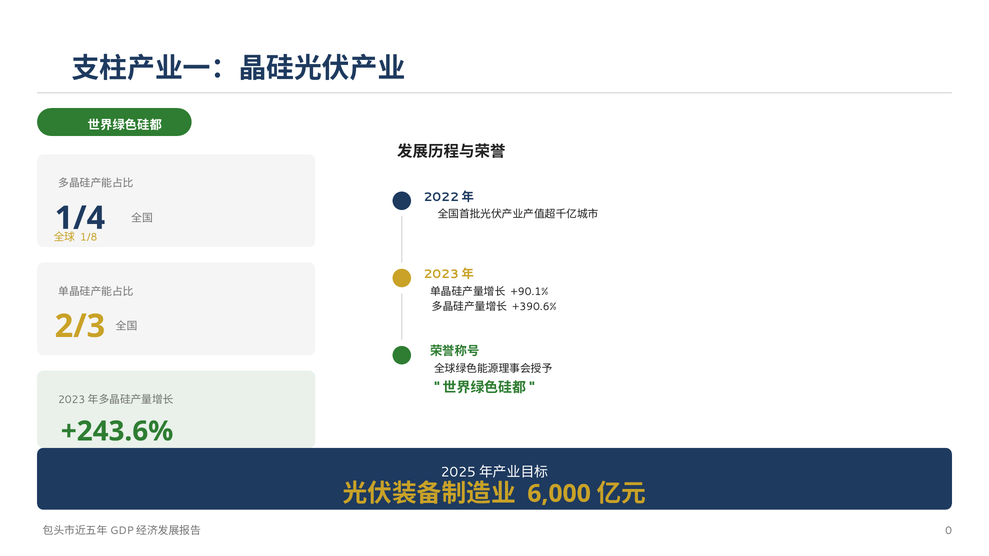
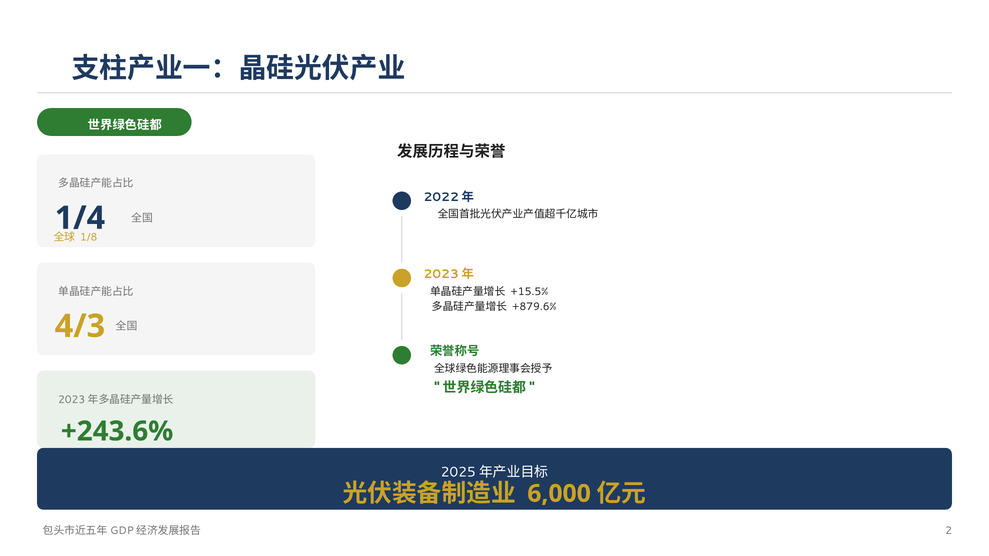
+90.1%: +90.1% -> +15.5% (529, 292)
+390.6%: +390.6% -> +879.6% (534, 307)
2/3: 2/3 -> 4/3 (80, 326)
0: 0 -> 2 (949, 531)
